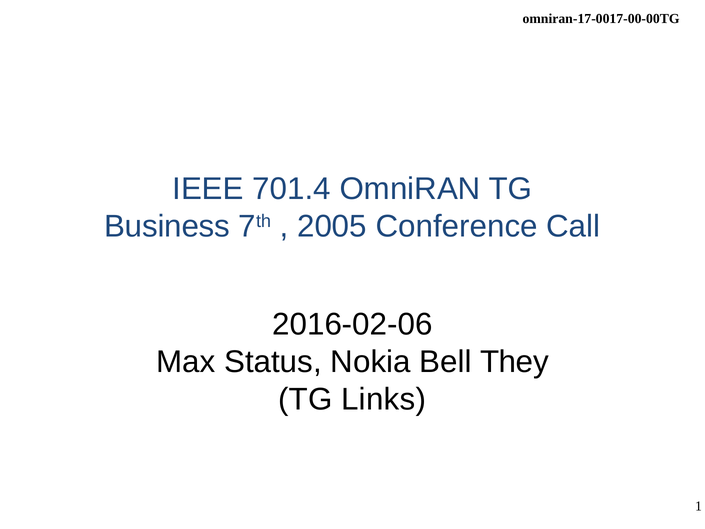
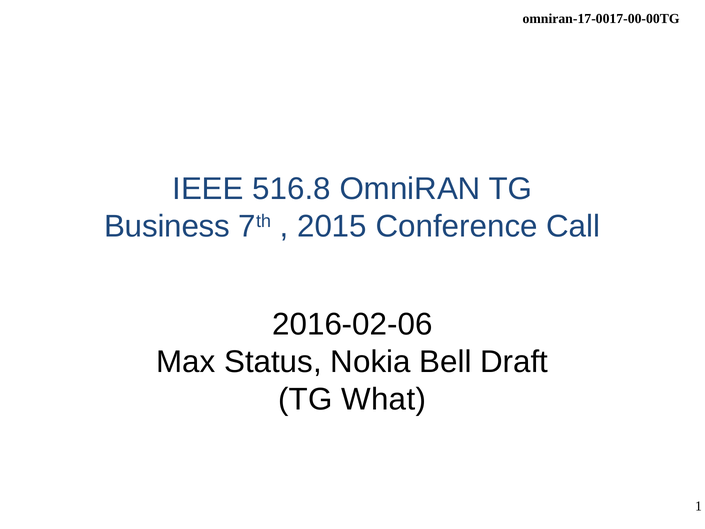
701.4: 701.4 -> 516.8 (292, 189)
2005: 2005 -> 2015 (332, 226)
They: They -> Draft (514, 362)
Links: Links -> What (384, 399)
